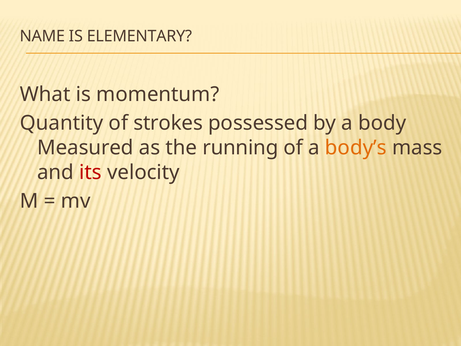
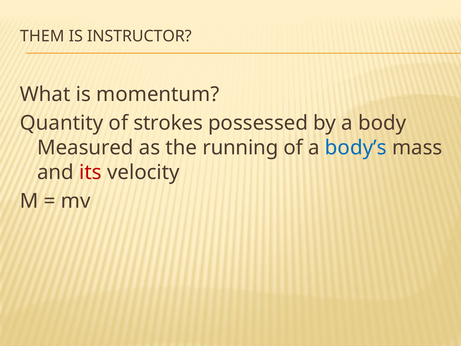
NAME: NAME -> THEM (42, 36)
ELEMENTARY: ELEMENTARY -> INSTRUCTOR (139, 36)
body’s colour: orange -> blue (356, 148)
